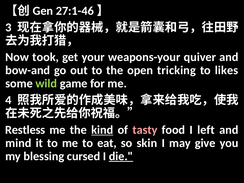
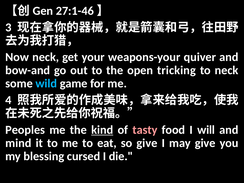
Now took: took -> neck (46, 57)
to likes: likes -> neck (227, 70)
wild colour: light green -> light blue (46, 84)
Restless: Restless -> Peoples (25, 130)
left: left -> will (206, 130)
so skin: skin -> give (147, 143)
die underline: present -> none (121, 156)
